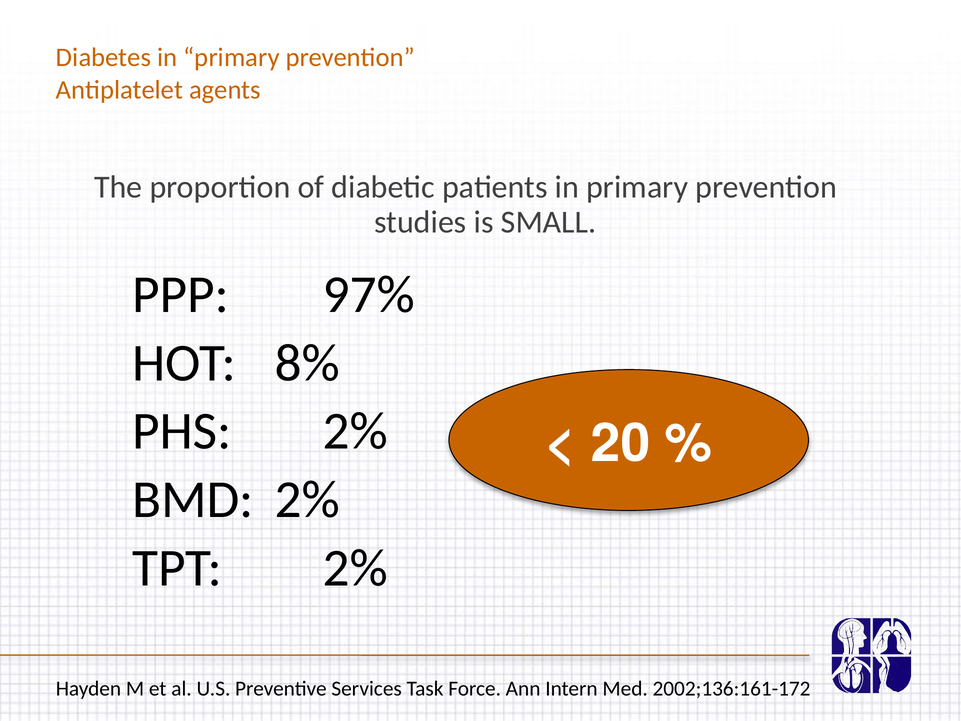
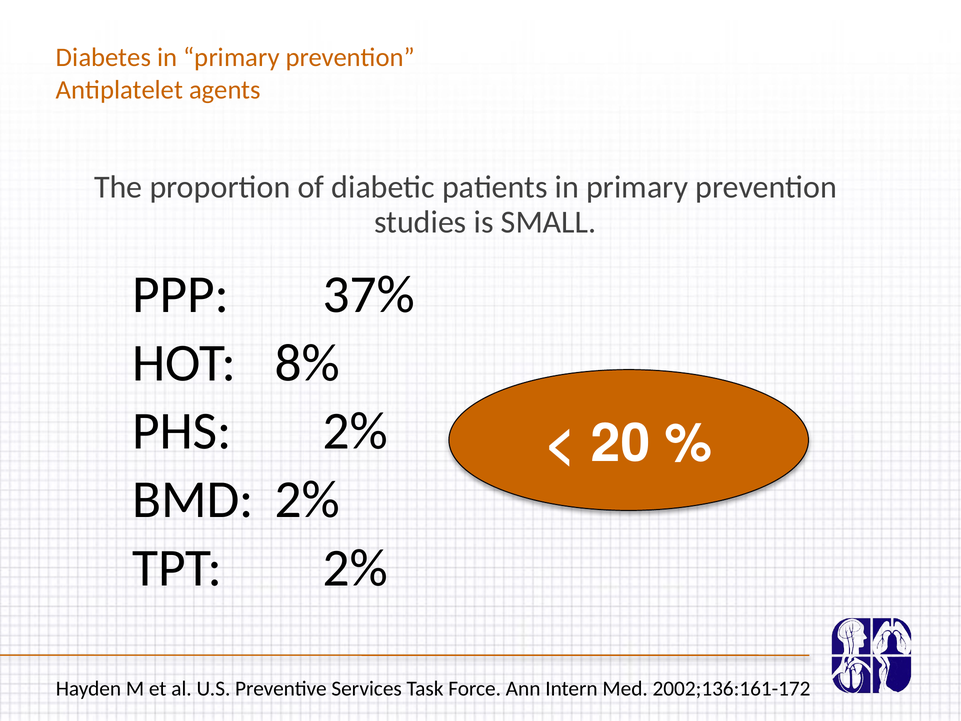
97%: 97% -> 37% (369, 295)
